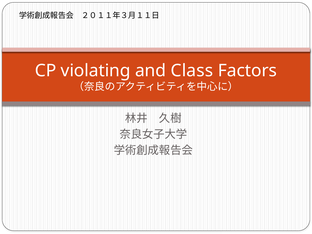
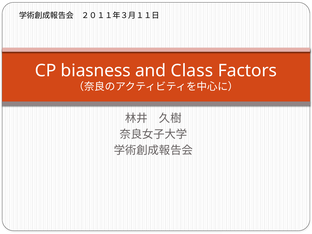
violating: violating -> biasness (96, 71)
